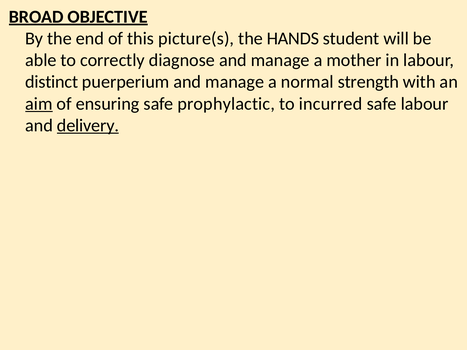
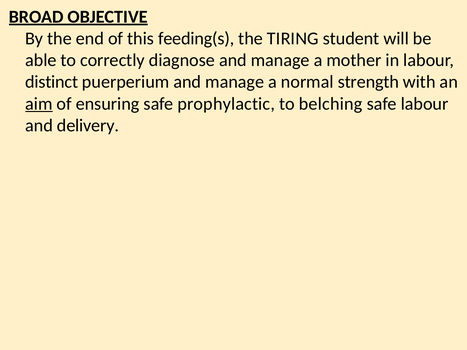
picture(s: picture(s -> feeding(s (196, 39)
HANDS: HANDS -> TIRING (293, 39)
incurred: incurred -> belching (331, 104)
delivery underline: present -> none (88, 126)
